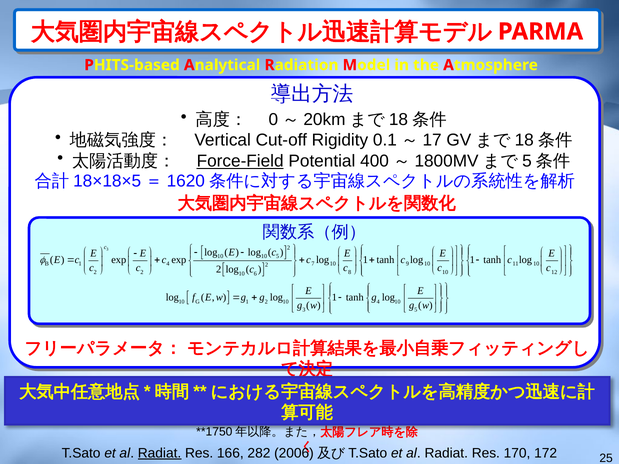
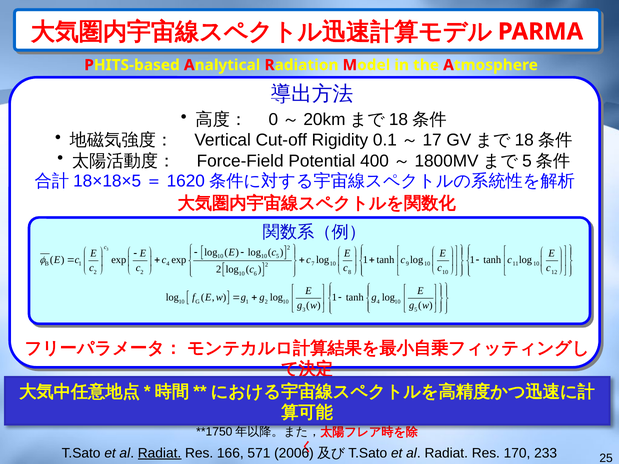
Force-Field underline: present -> none (240, 161)
282: 282 -> 571 (259, 453)
172: 172 -> 233 (546, 453)
